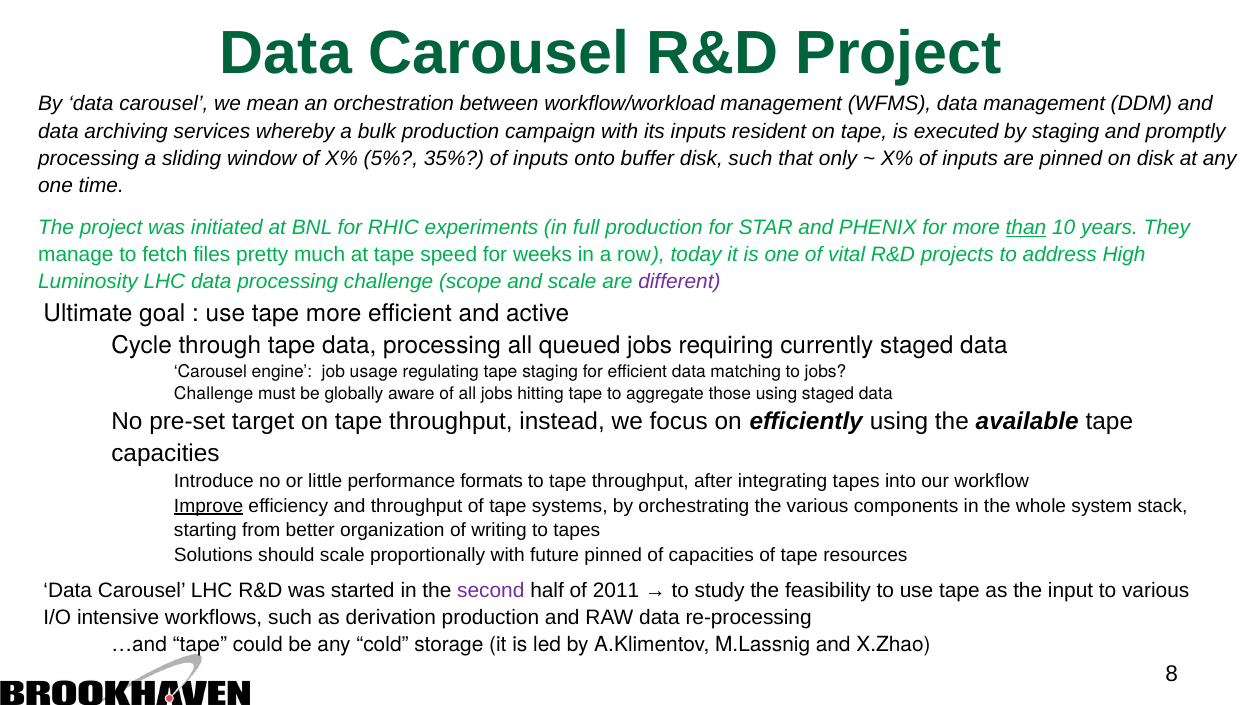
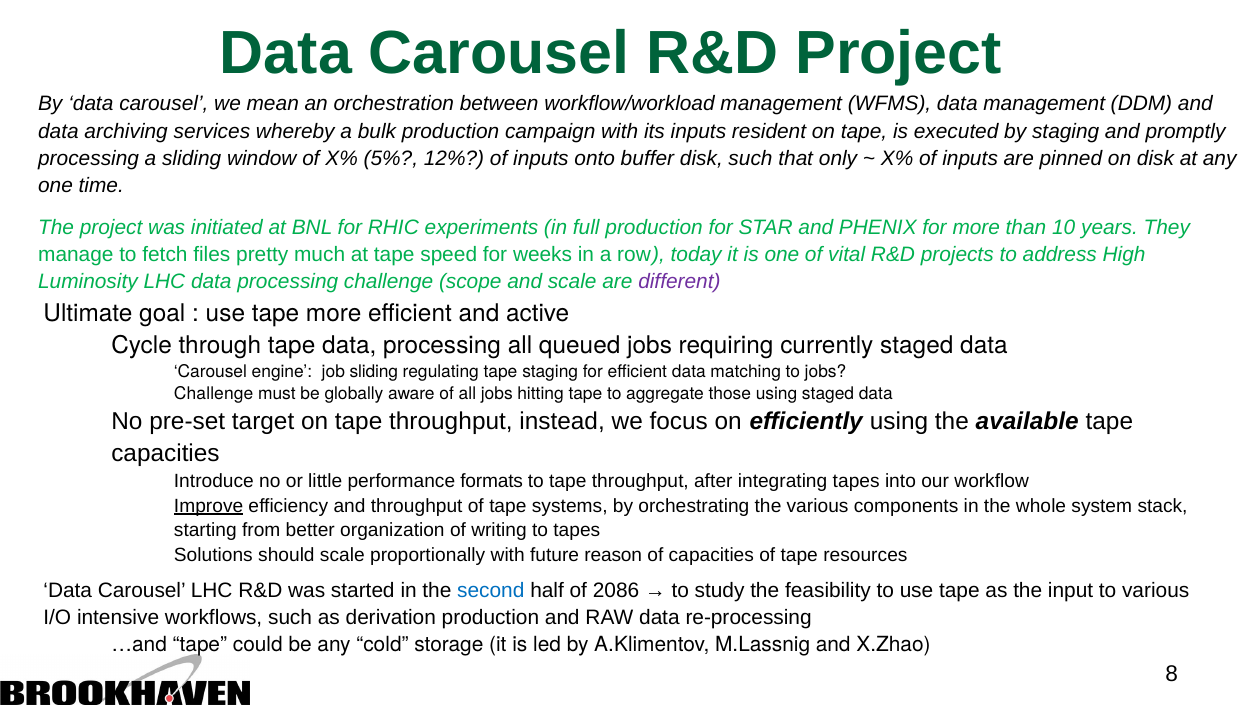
35%: 35% -> 12% (454, 158)
than underline: present -> none (1026, 228)
job usage: usage -> sliding (374, 371)
future pinned: pinned -> reason (613, 555)
second colour: purple -> blue (491, 591)
2011: 2011 -> 2086 (616, 591)
